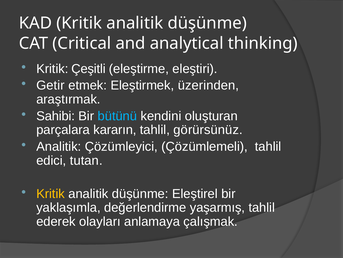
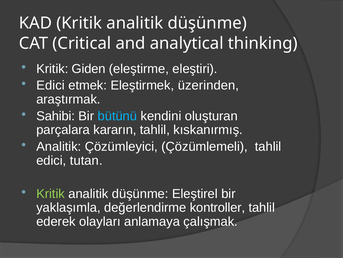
Çeşitli: Çeşitli -> Giden (89, 69)
Getir: Getir -> Edici (50, 85)
görürsünüz: görürsünüz -> kıskanırmış (208, 130)
Kritik colour: yellow -> light green (51, 193)
yaşarmış: yaşarmış -> kontroller (218, 207)
